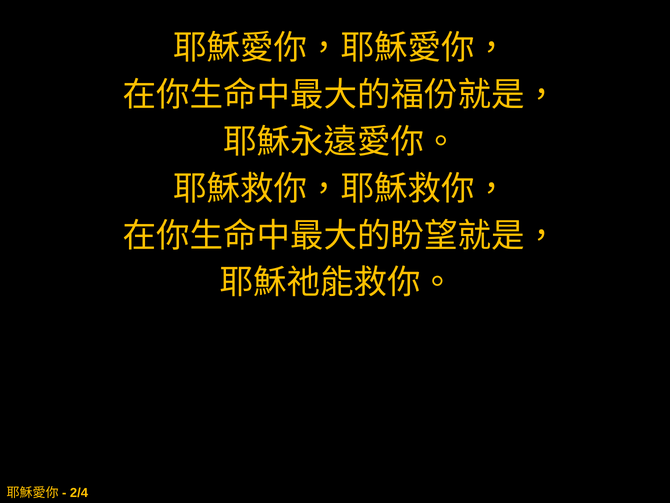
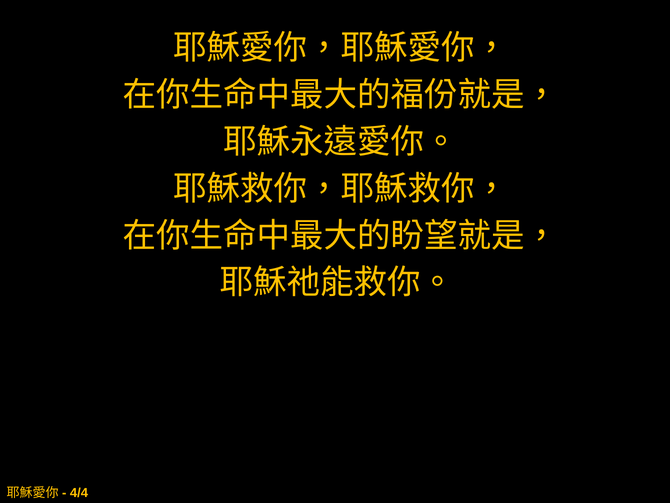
2/4: 2/4 -> 4/4 (79, 492)
